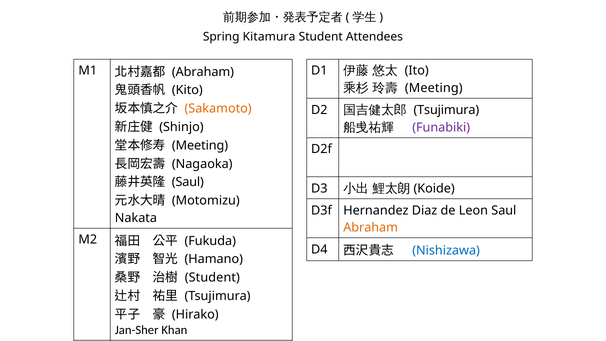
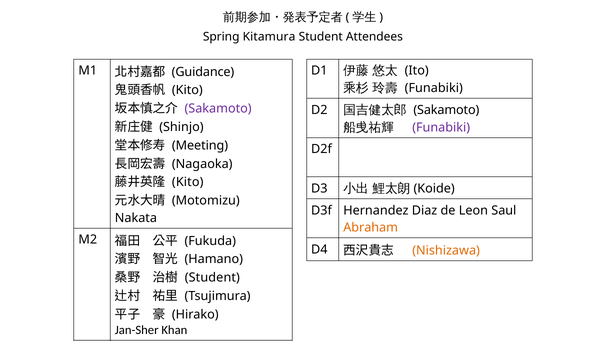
Abraham: Abraham -> Guidance (203, 72)
Meeting: Meeting -> Funabiki (434, 88)
Sakamoto colour: orange -> purple (218, 109)
Tsujimura: Tsujimura -> Sakamoto (446, 110)
Saul: Saul -> Kito (188, 182)
Nishizawa colour: blue -> orange (446, 250)
